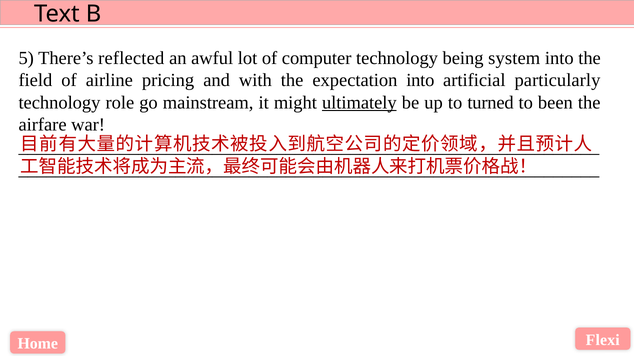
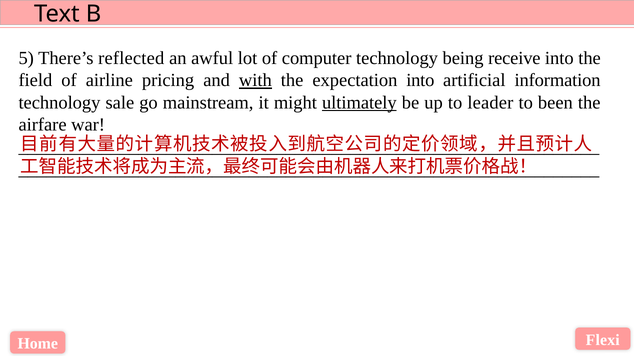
system: system -> receive (514, 58)
with underline: none -> present (255, 80)
particularly: particularly -> information (558, 80)
role: role -> sale (120, 103)
turned: turned -> leader (490, 103)
